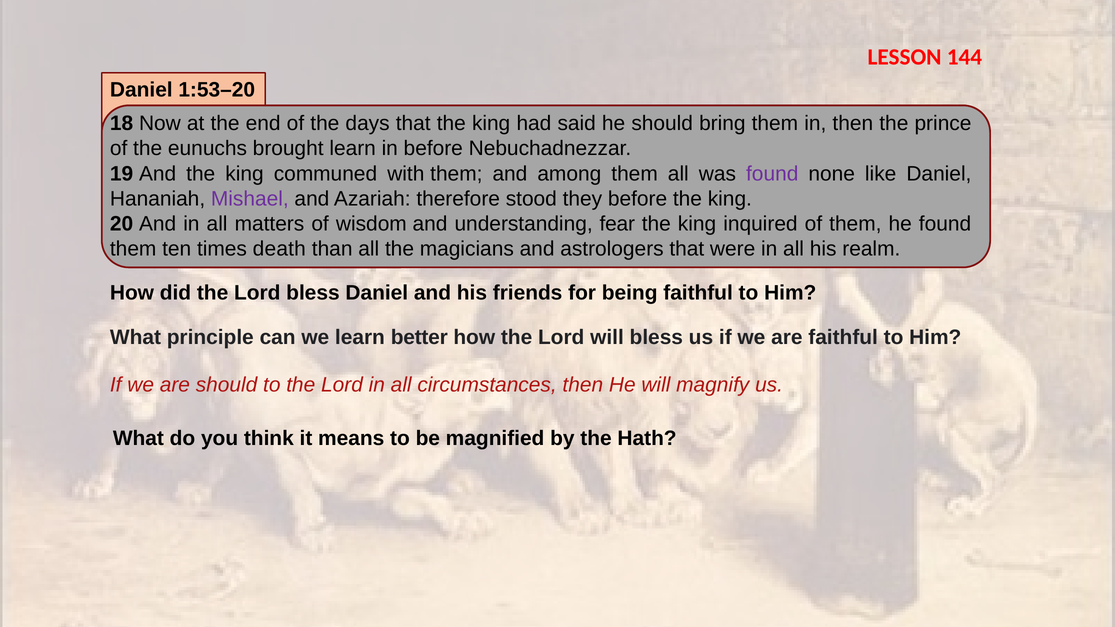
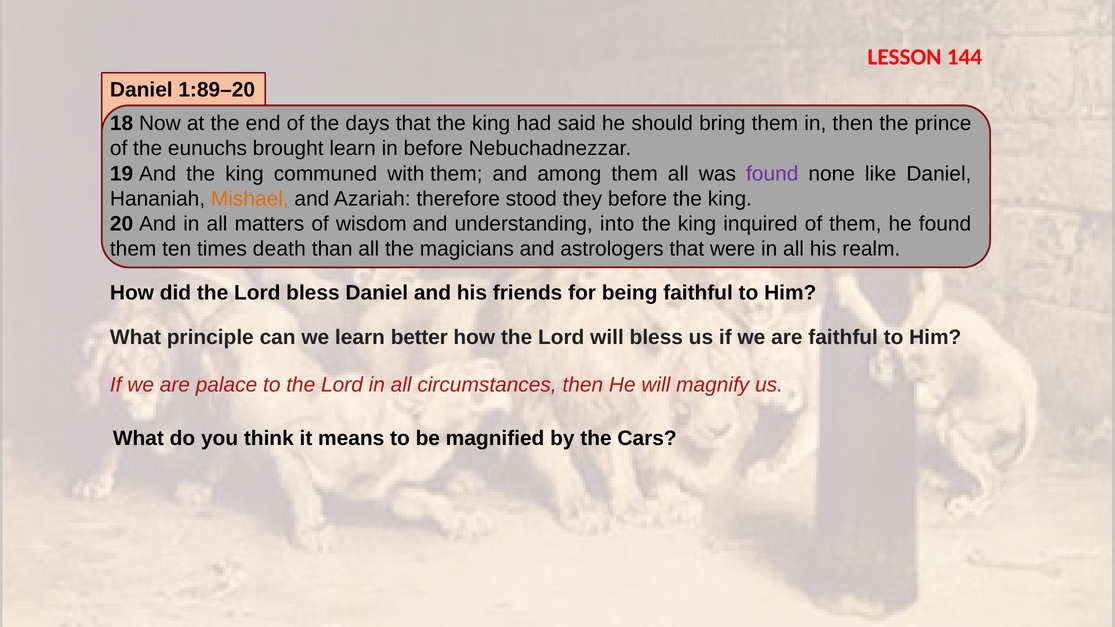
1:53–20: 1:53–20 -> 1:89–20 (217, 90)
Mishael colour: purple -> orange (250, 199)
fear: fear -> into (617, 224)
are should: should -> palace (227, 385)
Hath: Hath -> Cars (647, 438)
